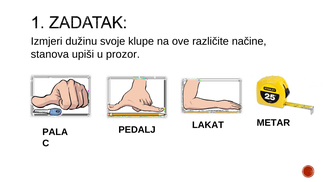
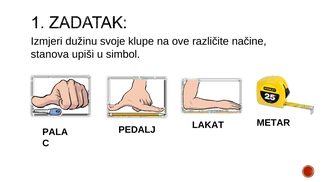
prozor: prozor -> simbol (123, 54)
